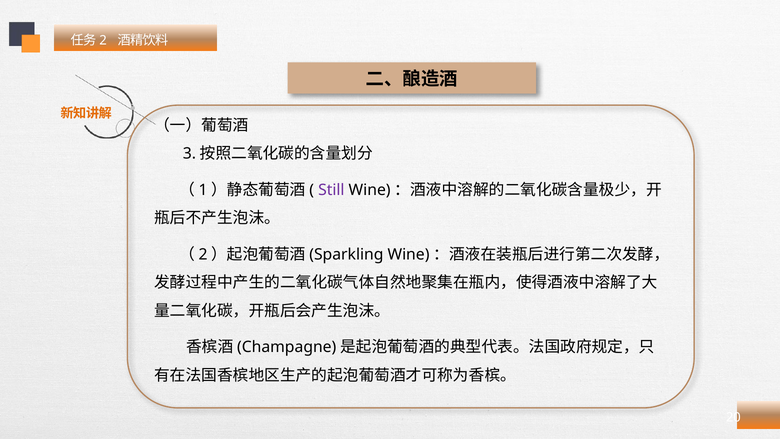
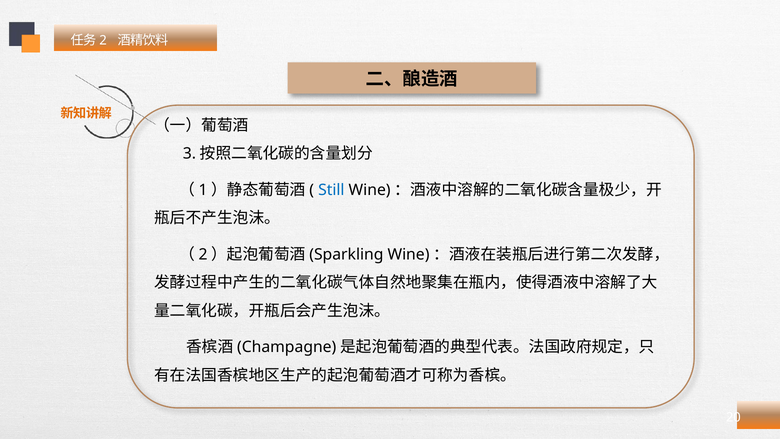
Still colour: purple -> blue (331, 190)
